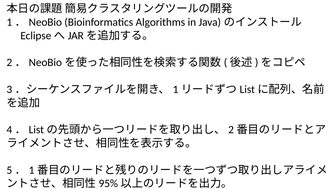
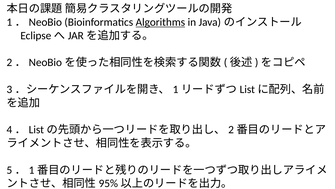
Algorithms underline: none -> present (160, 22)
